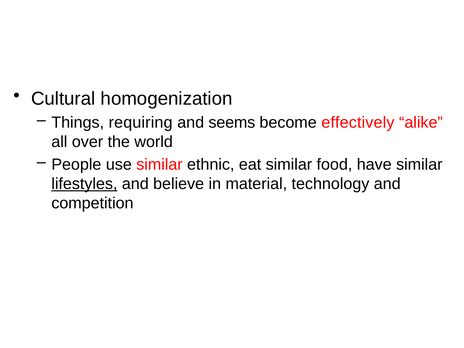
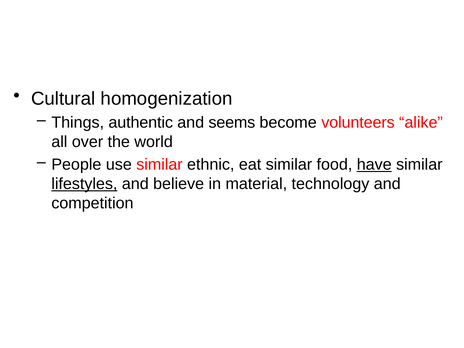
requiring: requiring -> authentic (141, 123)
effectively: effectively -> volunteers (358, 123)
have underline: none -> present (374, 164)
